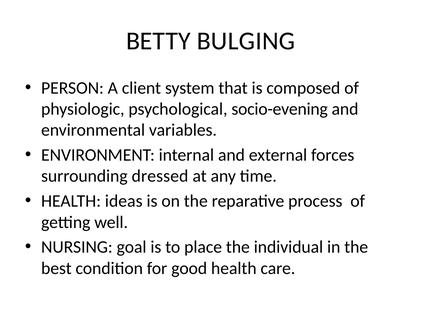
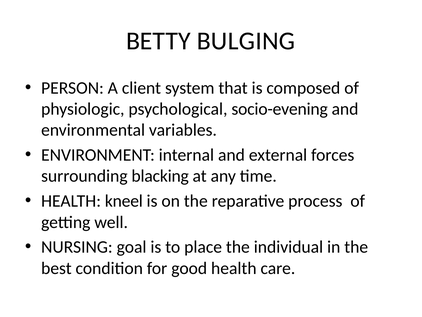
dressed: dressed -> blacking (160, 176)
ideas: ideas -> kneel (124, 201)
